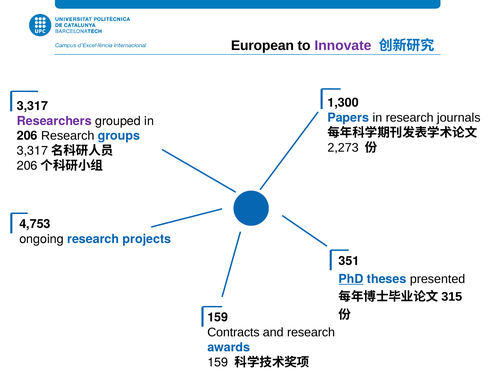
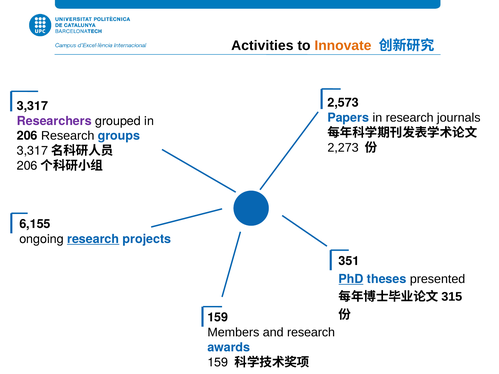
European: European -> Activities (262, 46)
Innovate colour: purple -> orange (343, 46)
1,300: 1,300 -> 2,573 (343, 103)
4,753: 4,753 -> 6,155 (35, 224)
research underline: none -> present (93, 239)
Contracts: Contracts -> Members (233, 333)
